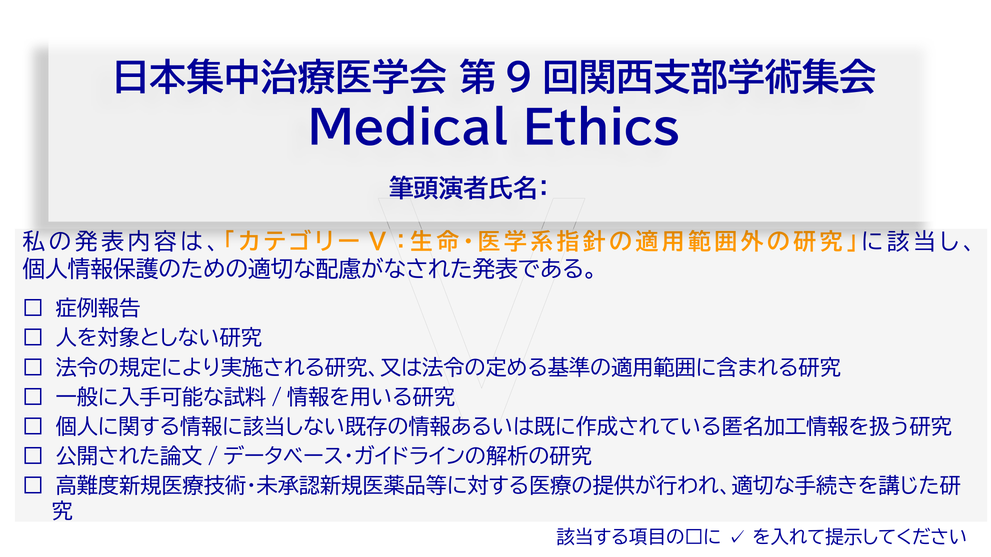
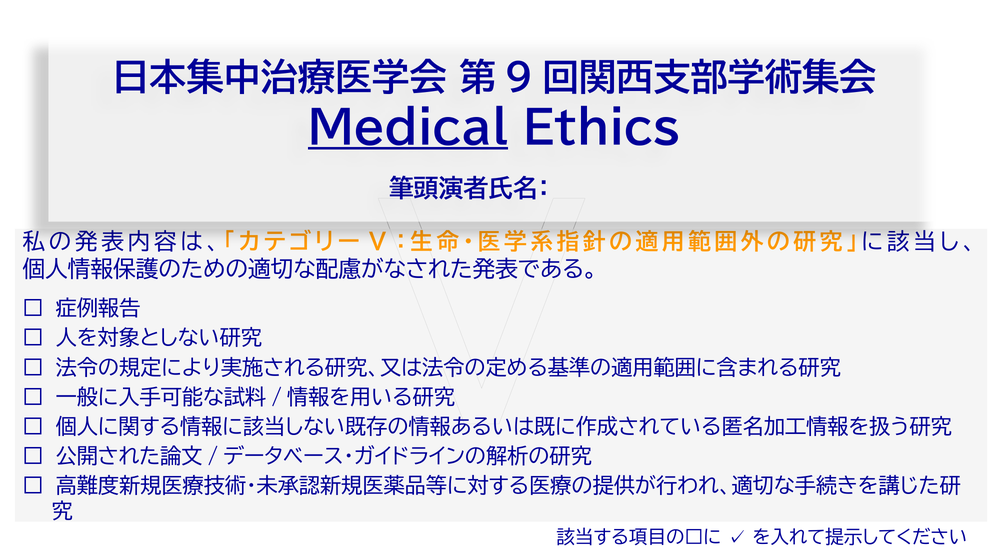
Medical underline: none -> present (408, 129)
